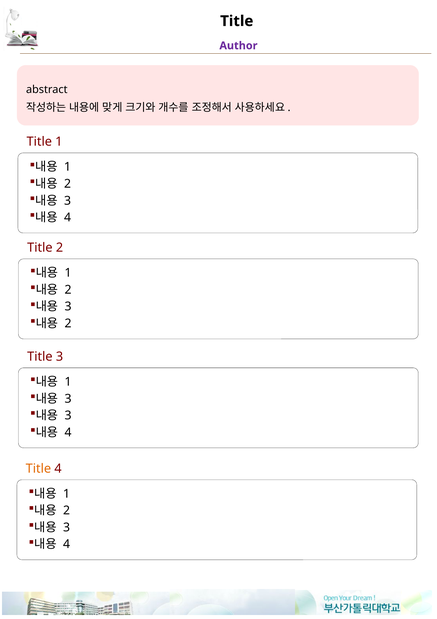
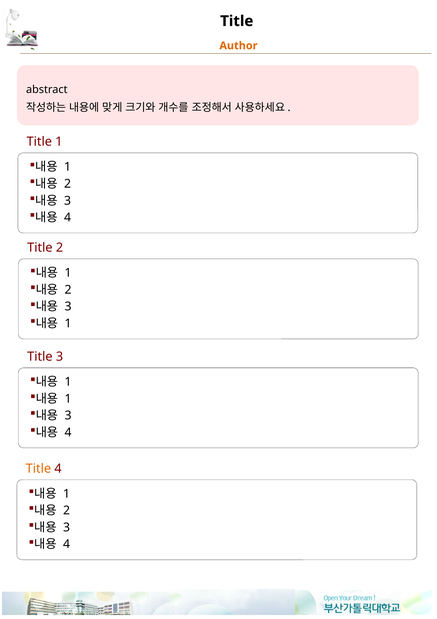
Author colour: purple -> orange (238, 46)
2: 2 -> 1 (68, 323)
3: 3 -> 1 (68, 399)
